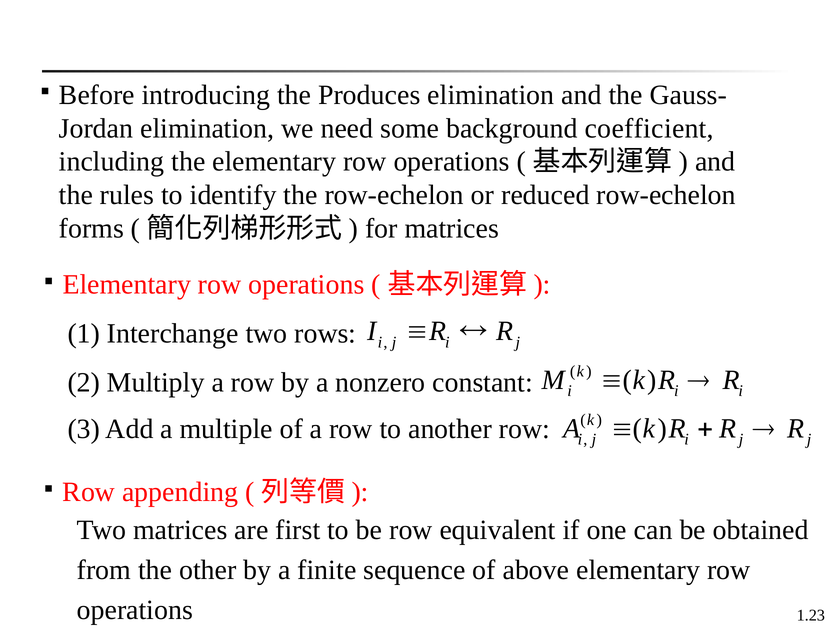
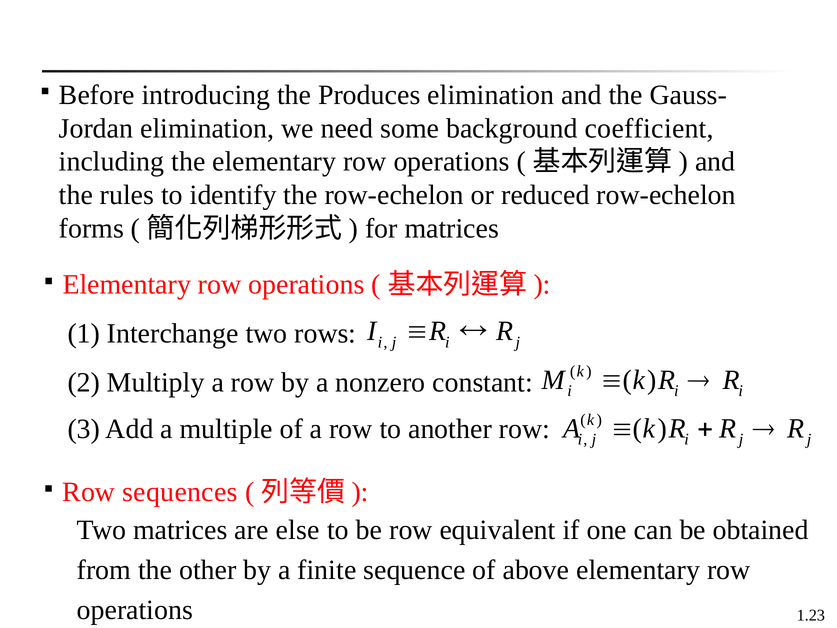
appending: appending -> sequences (180, 492)
first: first -> else (298, 530)
